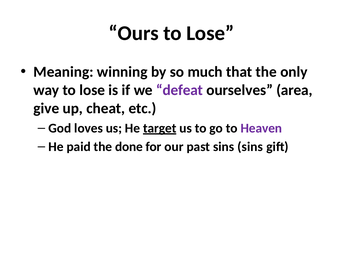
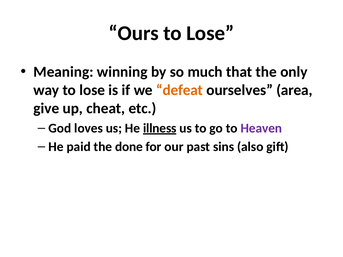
defeat colour: purple -> orange (180, 90)
target: target -> illness (160, 128)
sins sins: sins -> also (250, 147)
